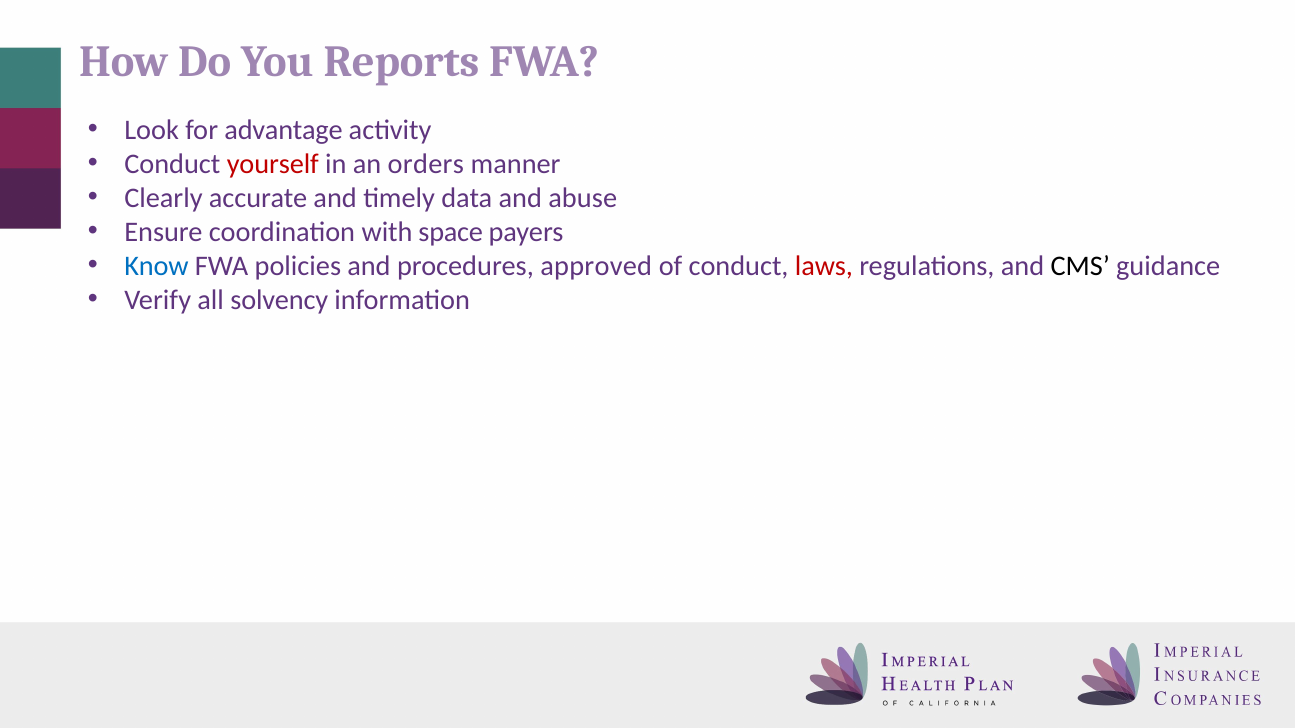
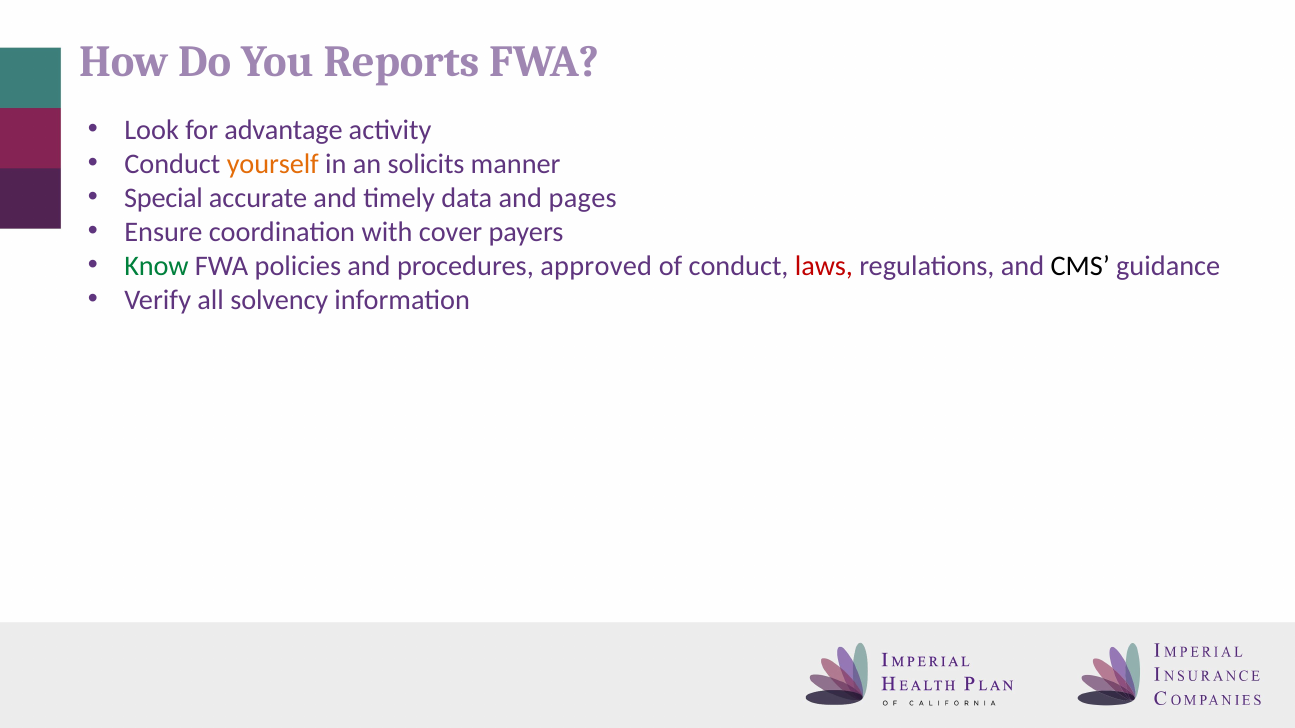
yourself colour: red -> orange (273, 164)
orders: orders -> solicits (426, 164)
Clearly: Clearly -> Special (164, 198)
abuse: abuse -> pages (583, 198)
space: space -> cover (451, 232)
Know colour: blue -> green (157, 266)
